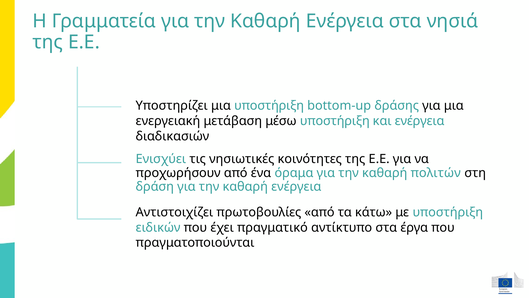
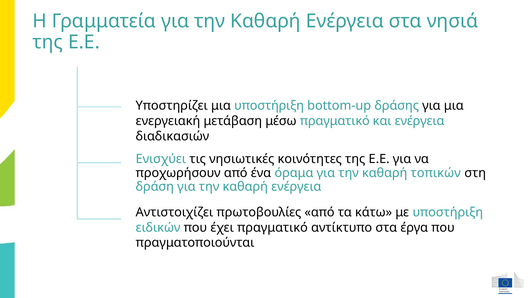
μέσω υποστήριξη: υποστήριξη -> πραγματικό (335, 121)
πολιτών: πολιτών -> τοπικών (436, 173)
